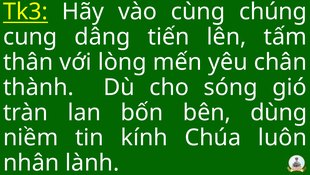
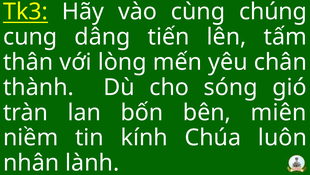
dùng: dùng -> miên (279, 112)
